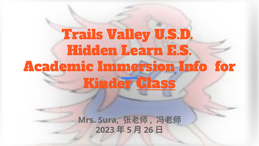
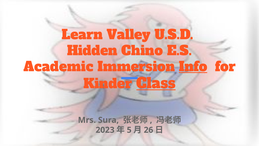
Trails: Trails -> Learn (82, 35)
Learn: Learn -> Chino (142, 51)
Info underline: none -> present (193, 67)
